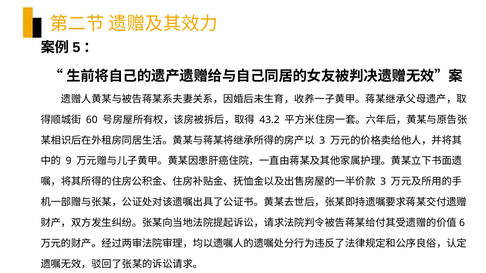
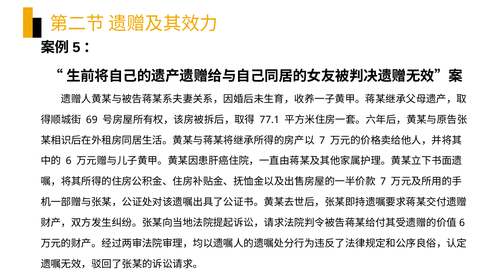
60: 60 -> 69 (92, 120)
43.2: 43.2 -> 77.1 (270, 120)
3: 3 -> 7 (322, 141)
9: 9 -> 6 (69, 161)
3: 3 -> 7 (383, 182)
